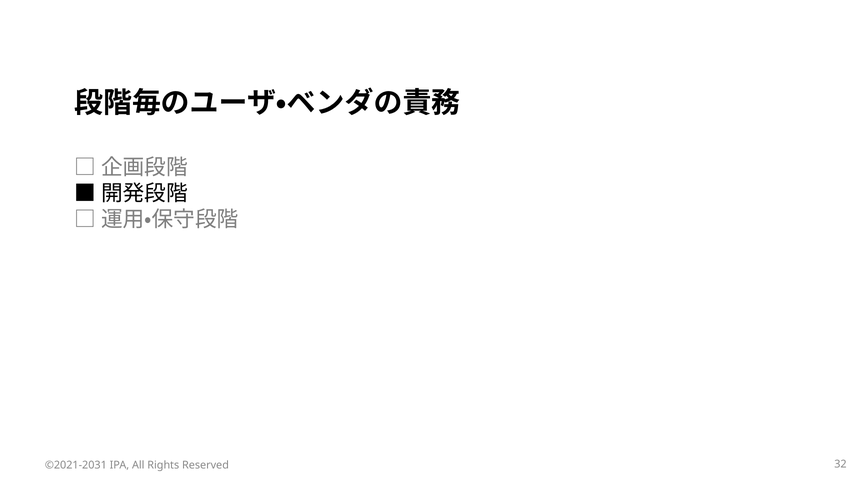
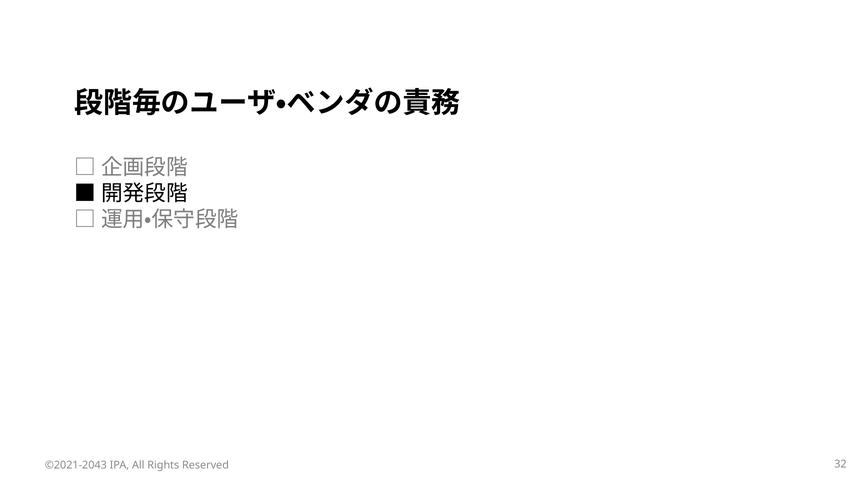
©2021-2031: ©2021-2031 -> ©2021-2043 (76, 466)
